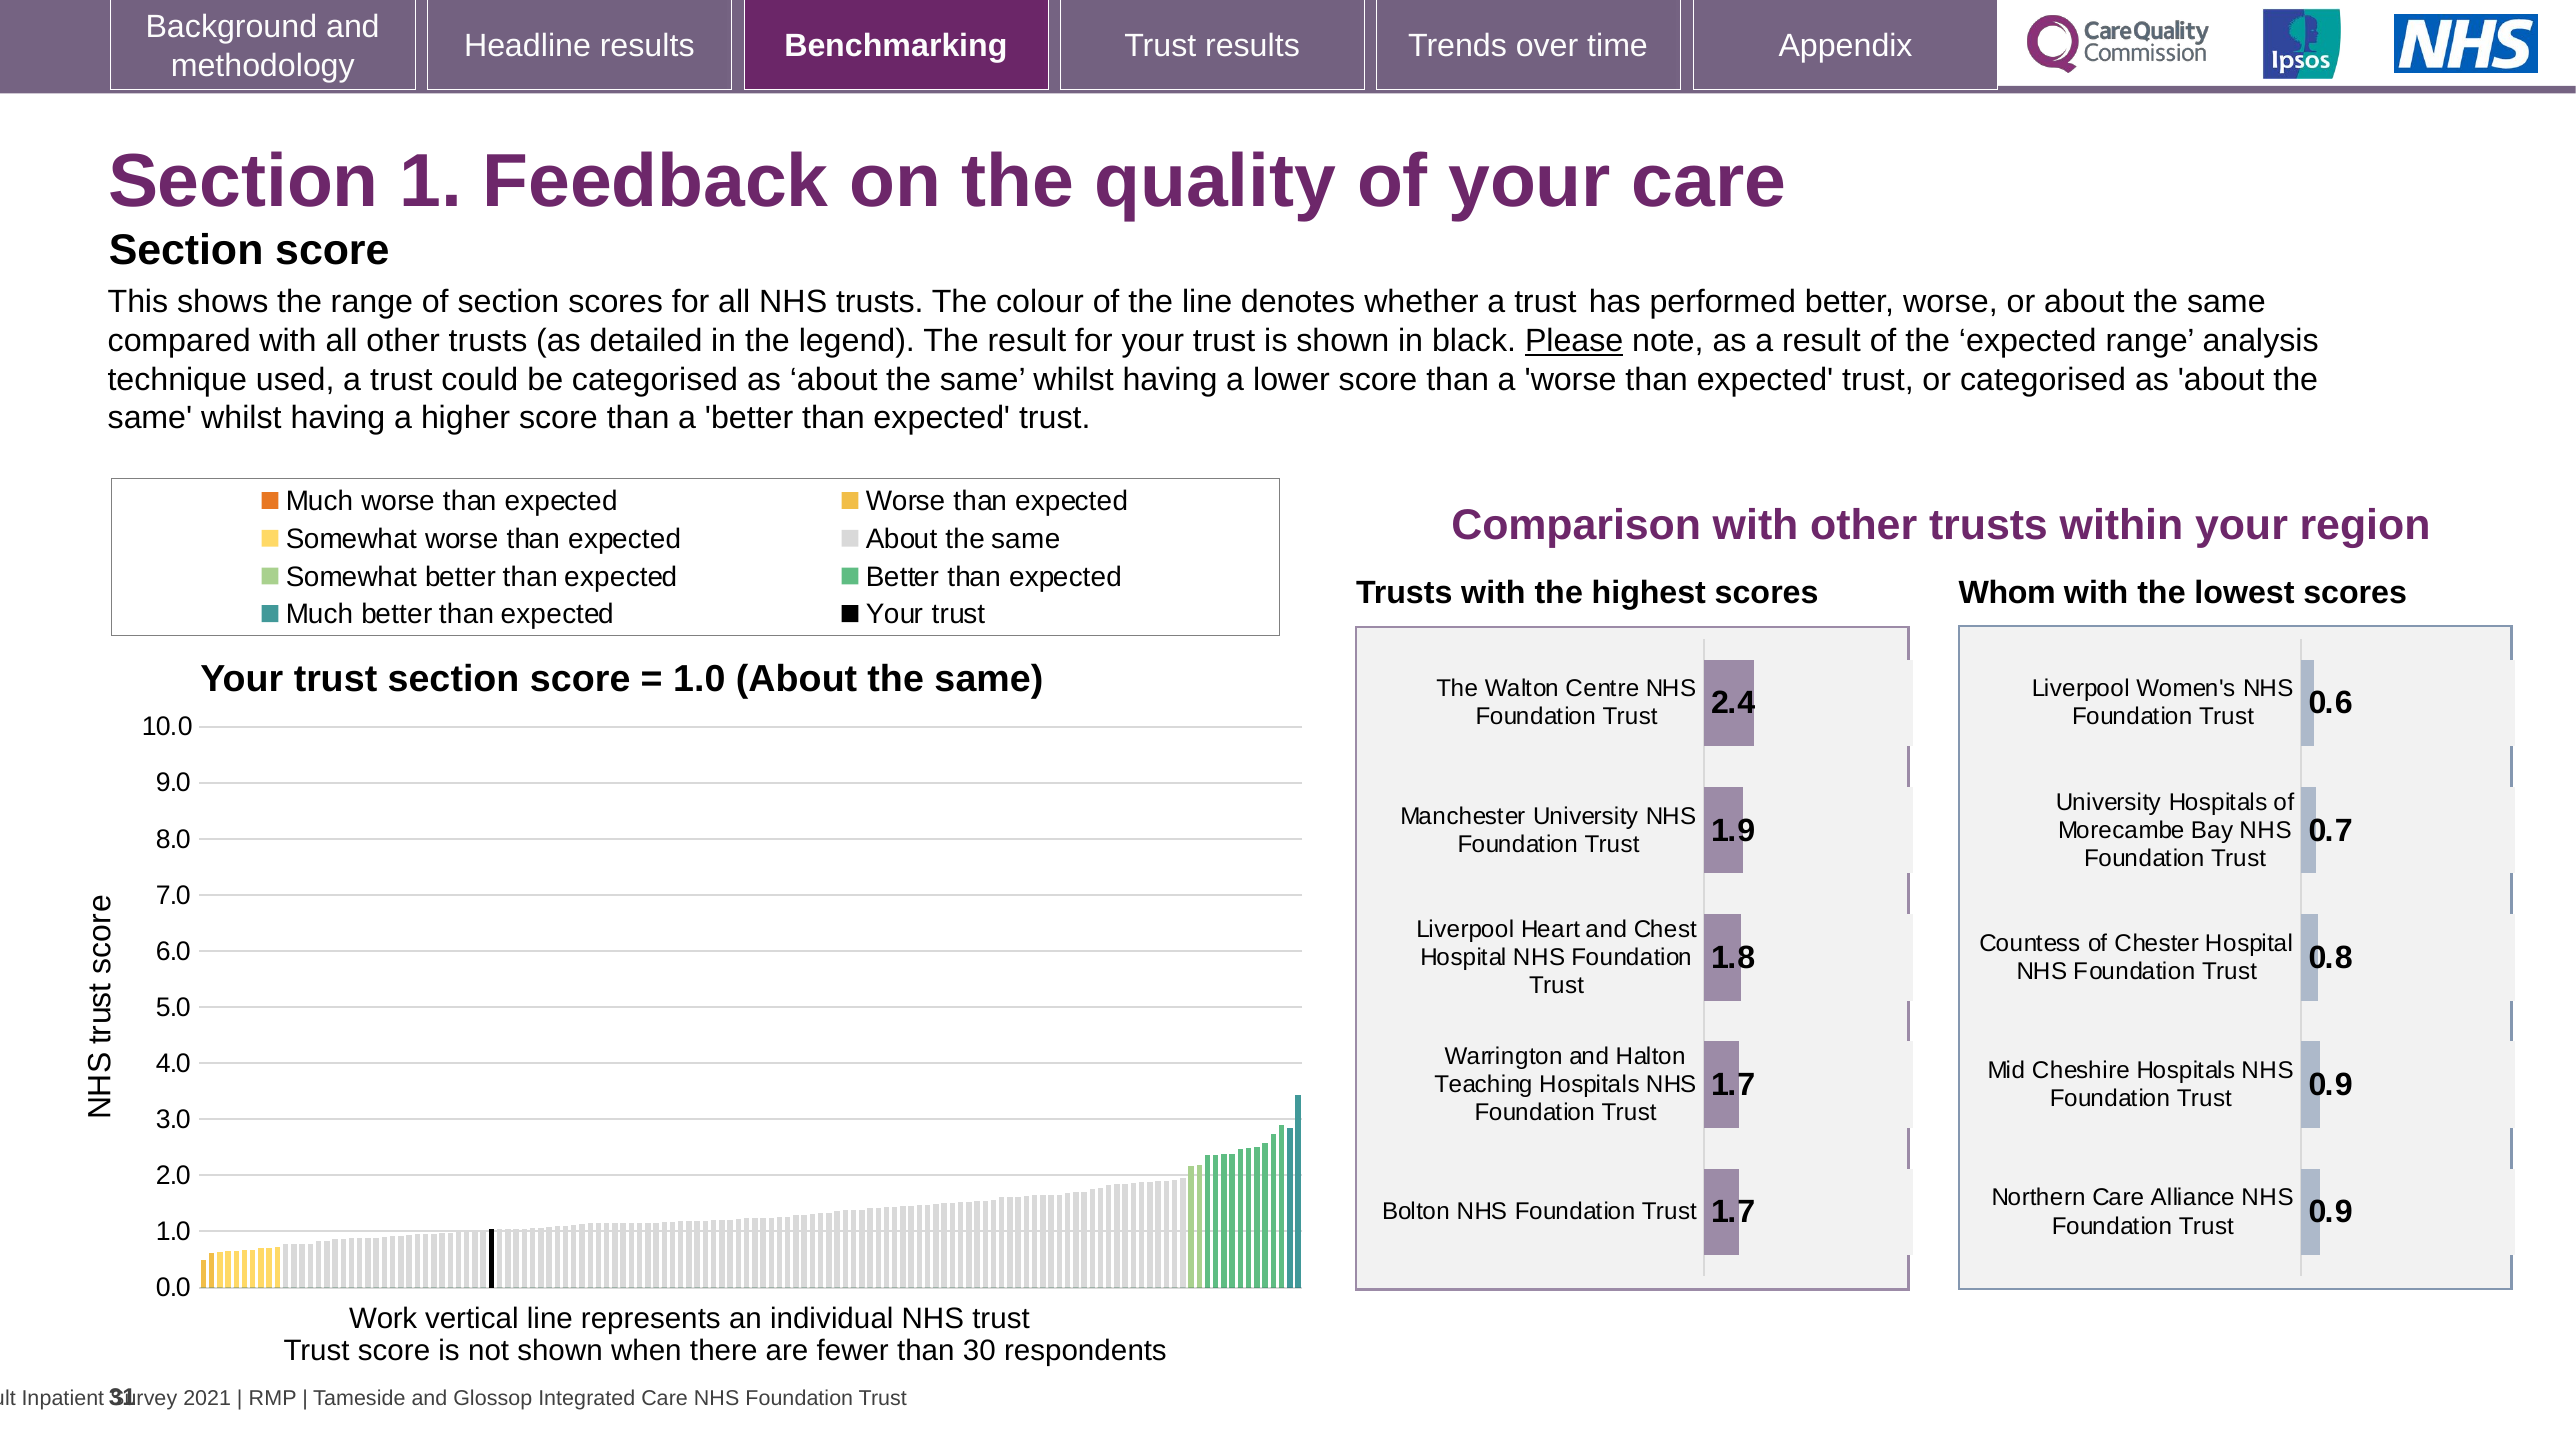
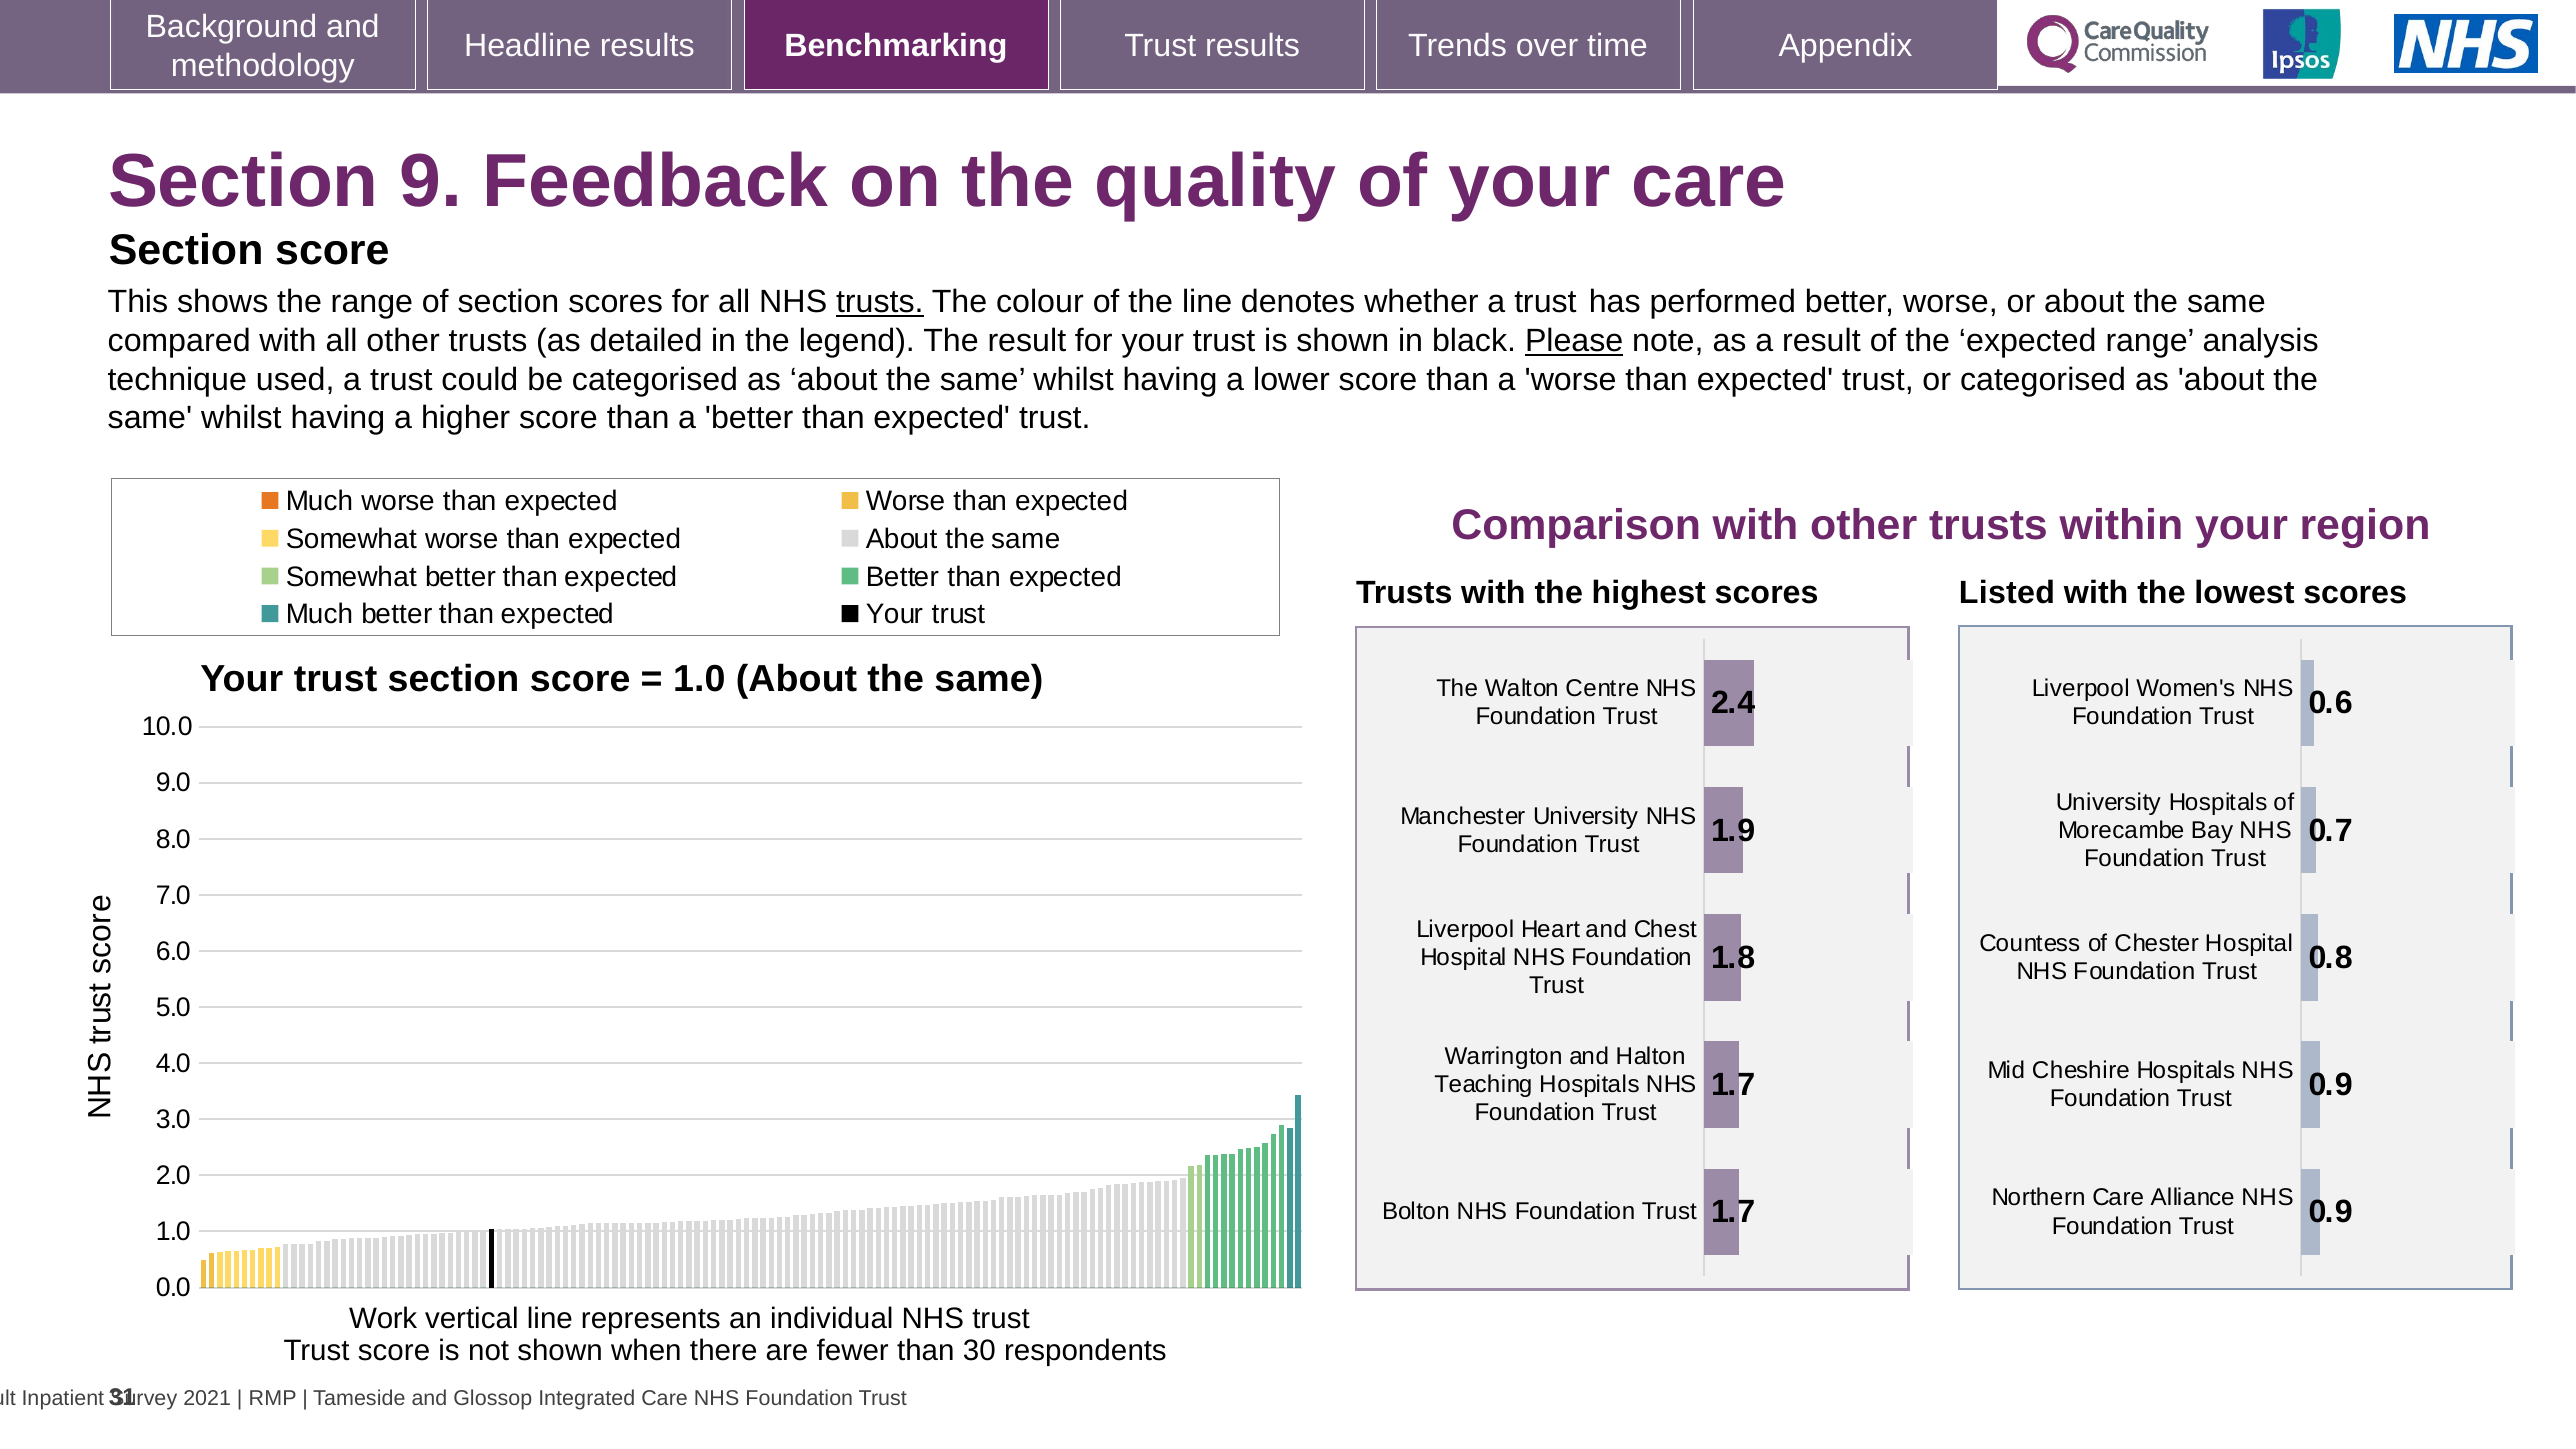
1: 1 -> 9 (431, 182)
trusts underline: none -> present (880, 302)
Whom: Whom -> Listed (2007, 593)
